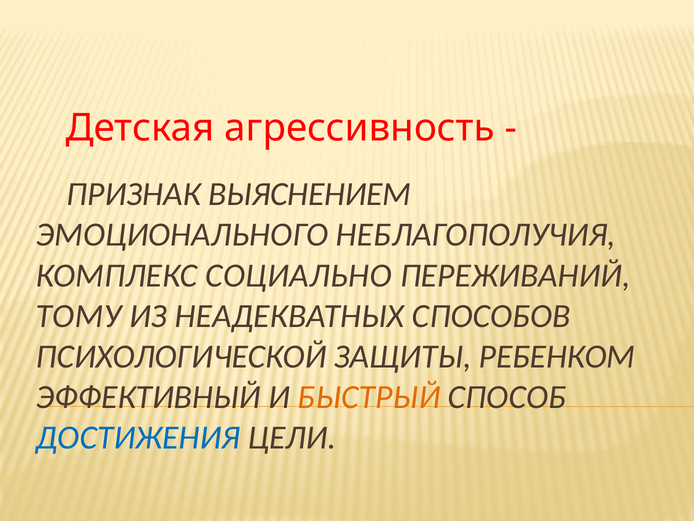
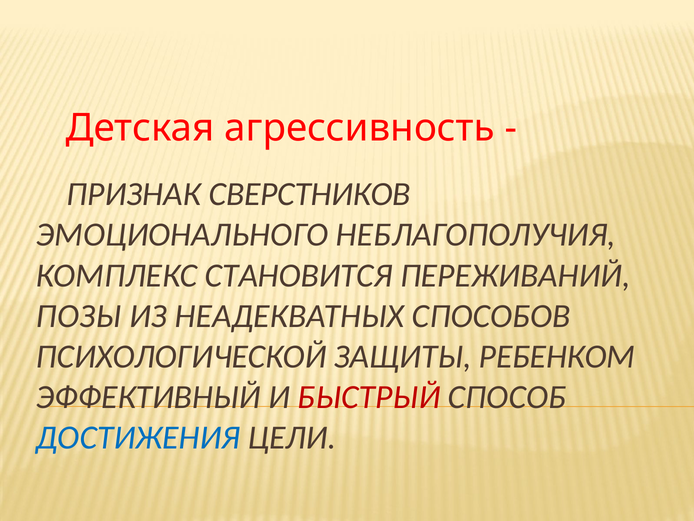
ВЫЯСНЕНИЕМ: ВЫЯСНЕНИЕМ -> СВЕРСТНИКОВ (310, 194)
СОЦИАЛЬНО: СОЦИАЛЬНО -> СТАНОВИТСЯ (299, 275)
ТОМУ: ТОМУ -> ПОЗЫ (79, 316)
БЫСТРЫЙ colour: orange -> red (369, 397)
